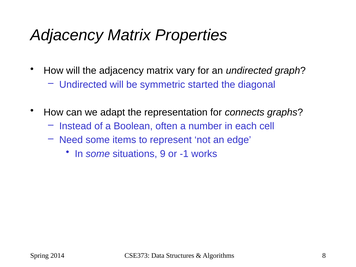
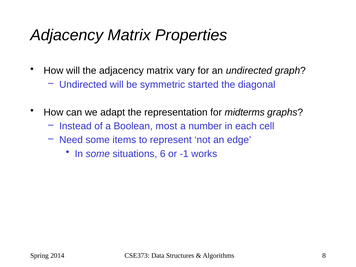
connects: connects -> midterms (245, 112)
often: often -> most (166, 126)
9: 9 -> 6 (163, 154)
